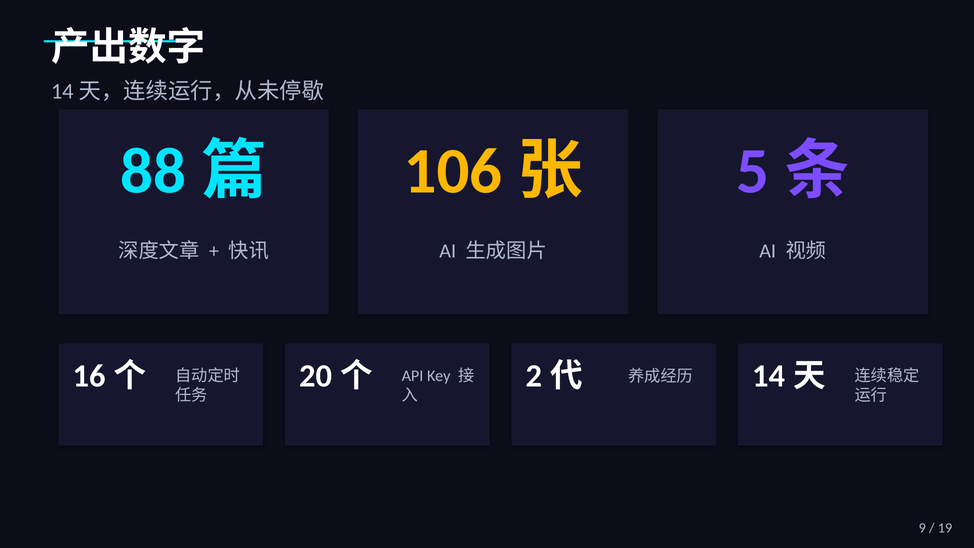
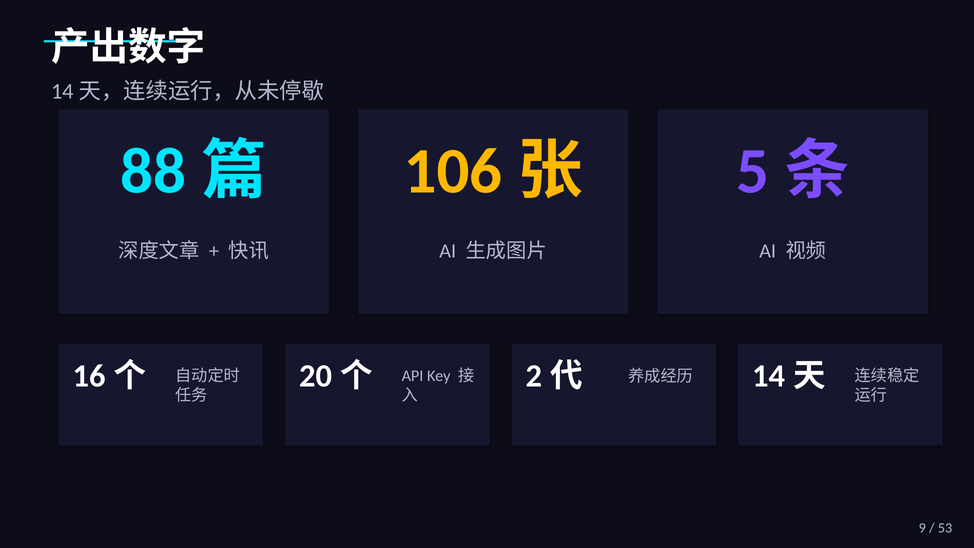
19: 19 -> 53 (945, 528)
